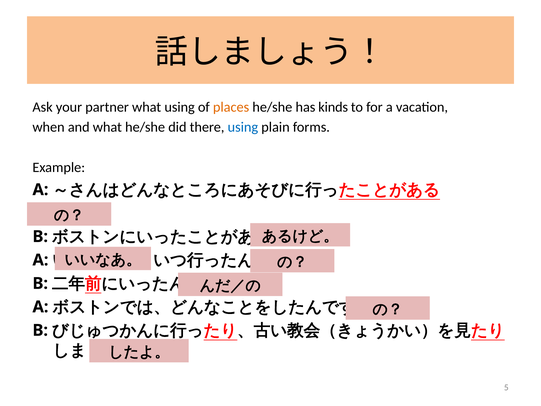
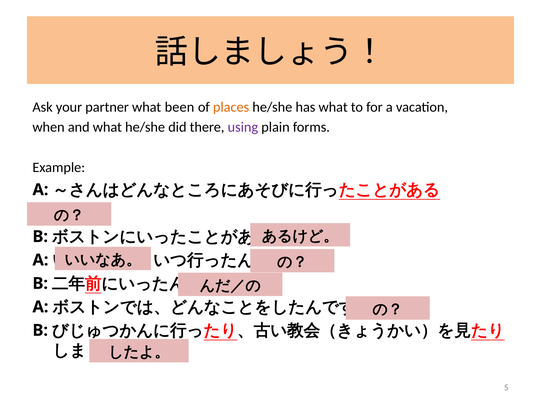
what using: using -> been (179, 107)
has kinds: kinds -> what (333, 107)
using colour: blue -> purple (243, 127)
